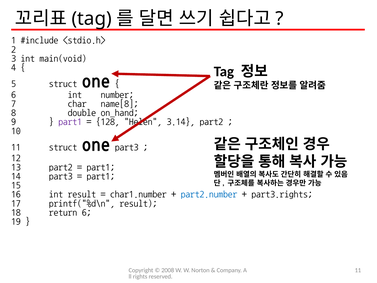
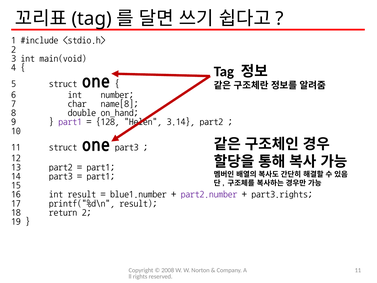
char1.number: char1.number -> blue1.number (138, 194)
part2.number colour: blue -> purple (209, 194)
return 6: 6 -> 2 (87, 212)
